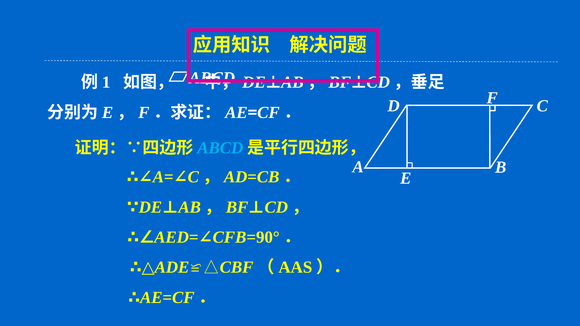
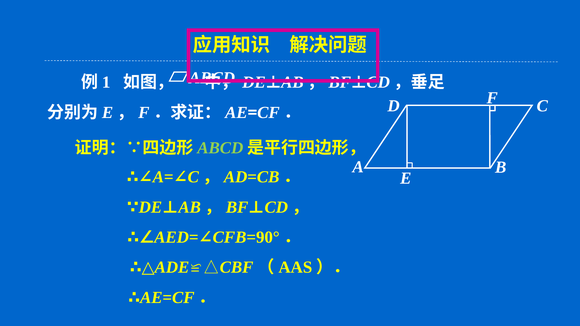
ABCD colour: light blue -> light green (220, 148)
